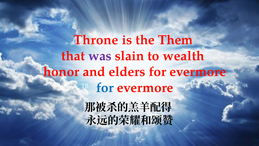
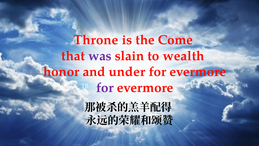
Them: Them -> Come (175, 40)
elders: elders -> under (127, 72)
for colour: blue -> purple (105, 87)
